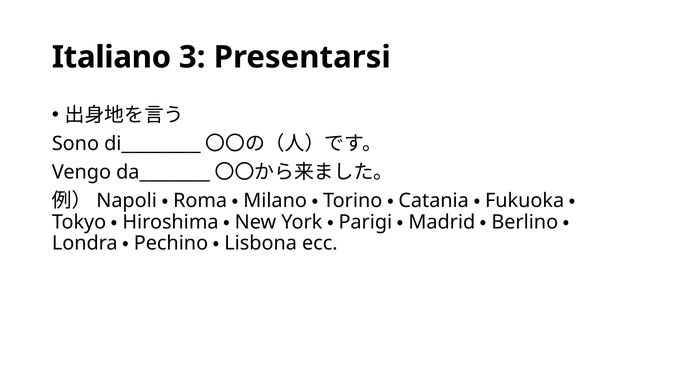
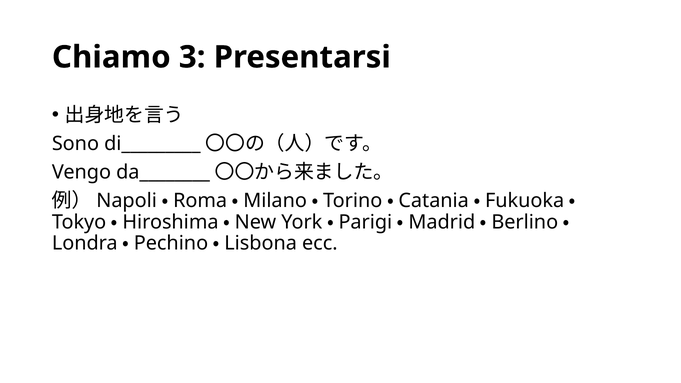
Italiano: Italiano -> Chiamo (111, 57)
